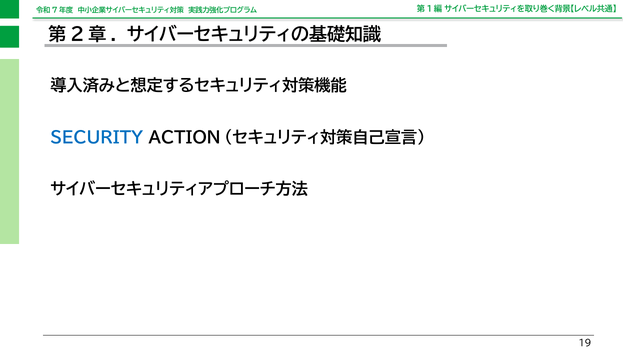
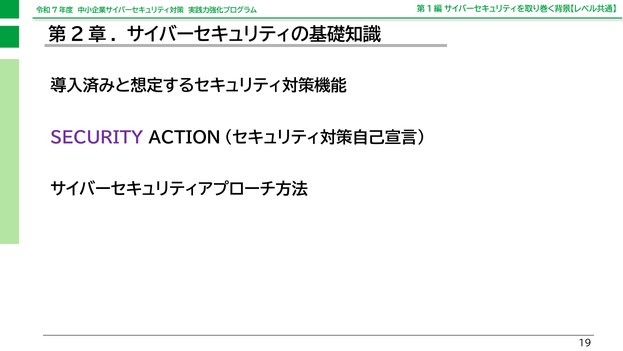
SECURITY colour: blue -> purple (97, 137)
